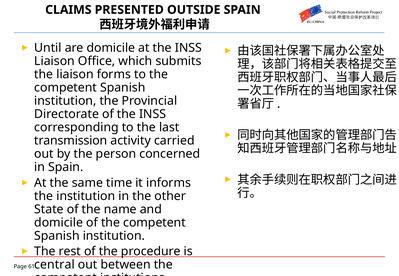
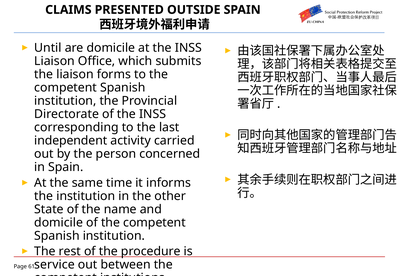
transmission: transmission -> independent (71, 141)
central: central -> service (54, 265)
